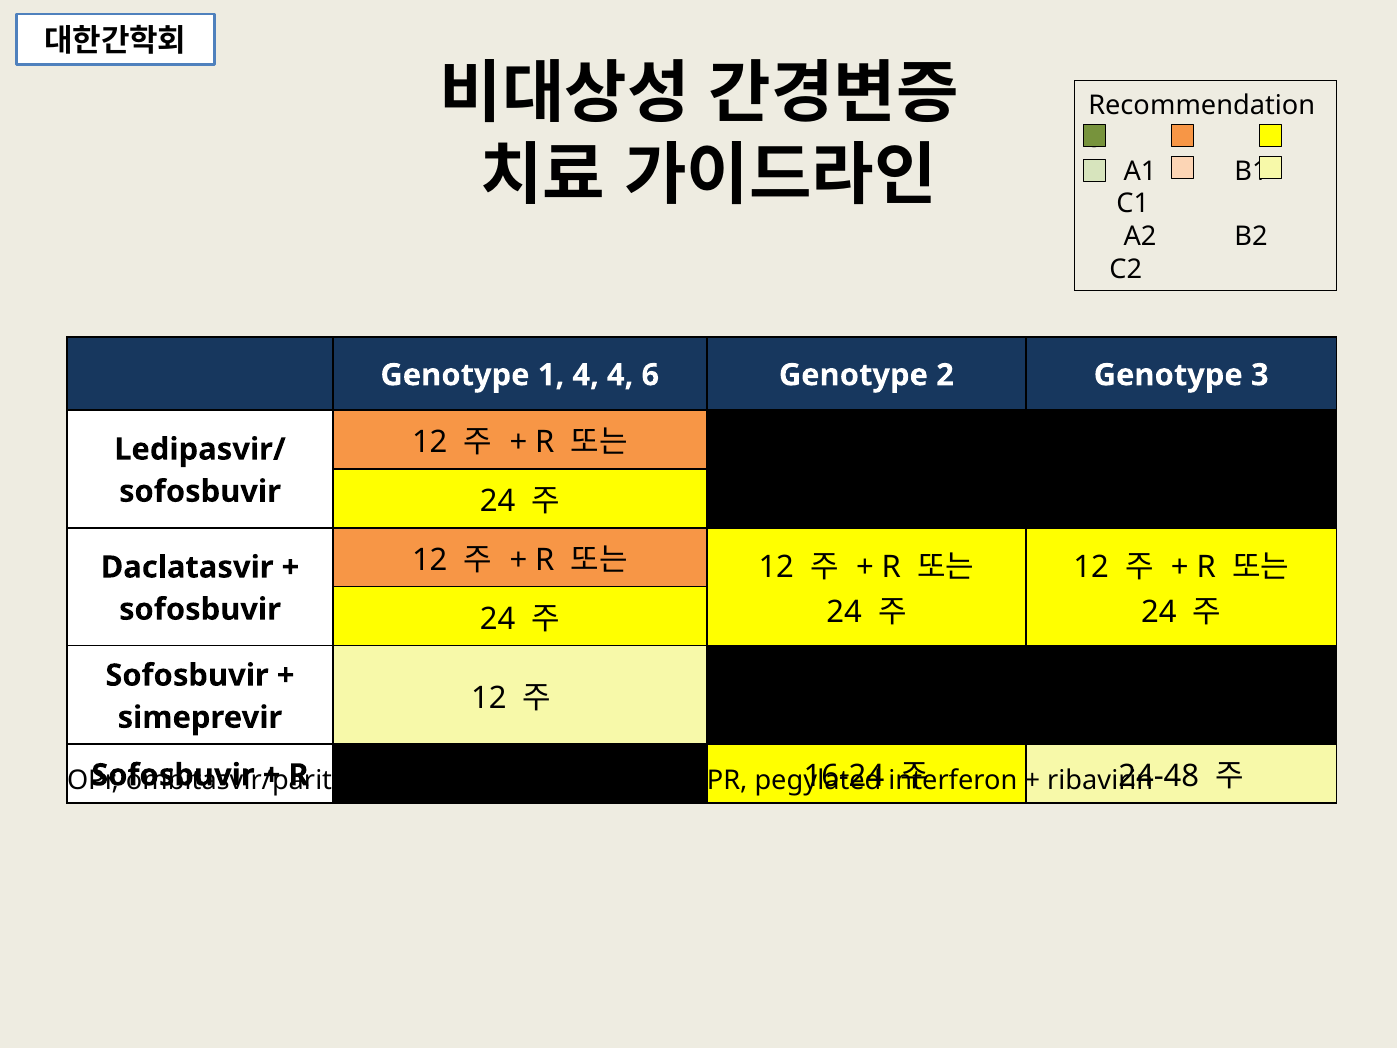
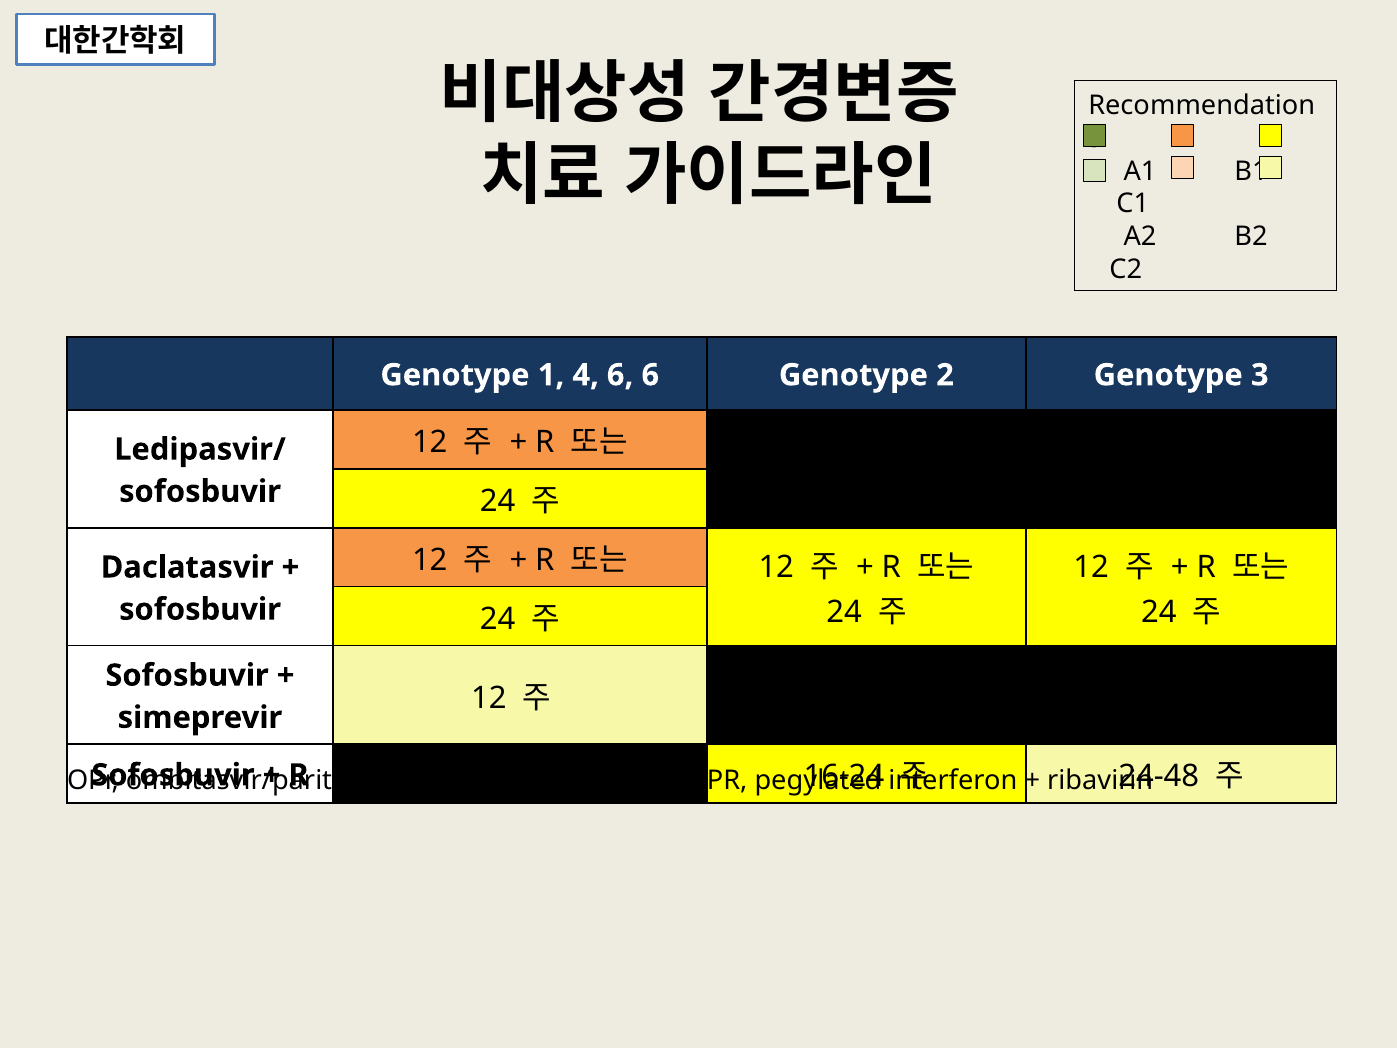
4 4: 4 -> 6 (620, 375)
